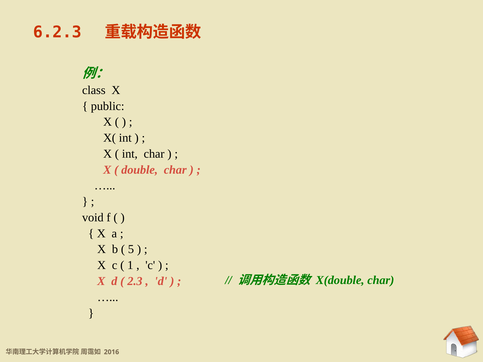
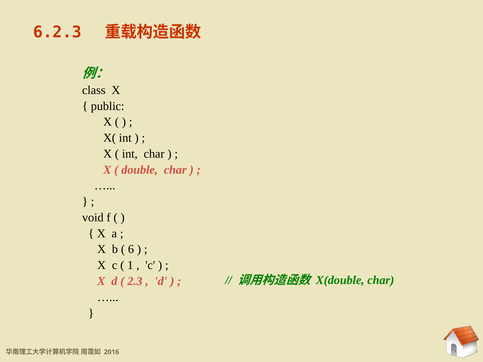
5: 5 -> 6 (131, 250)
